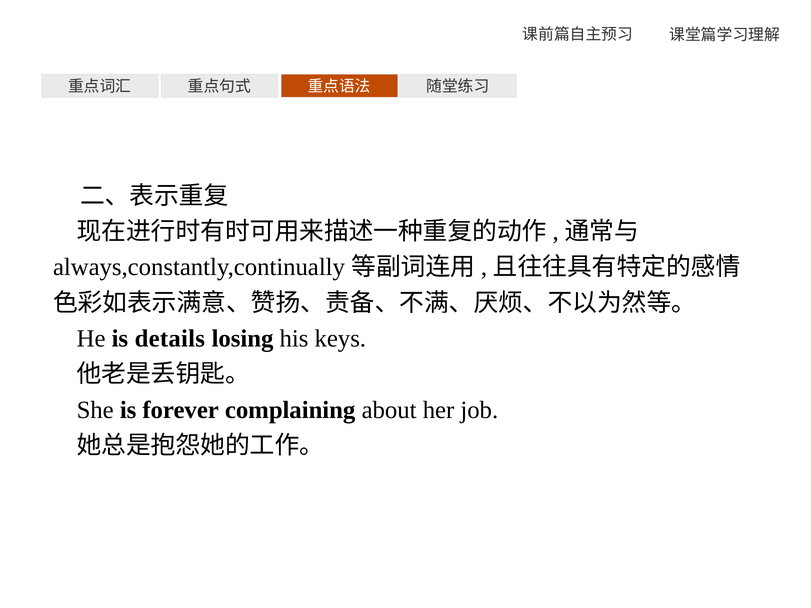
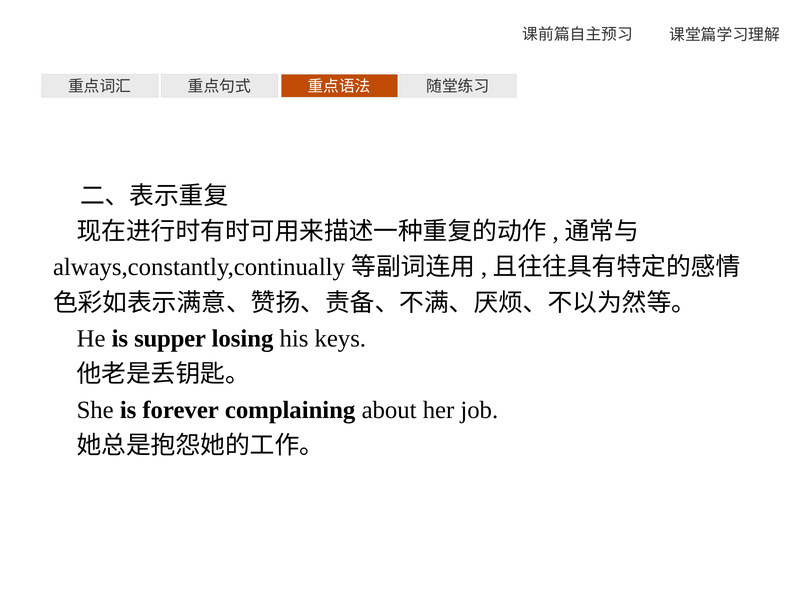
details: details -> supper (170, 339)
